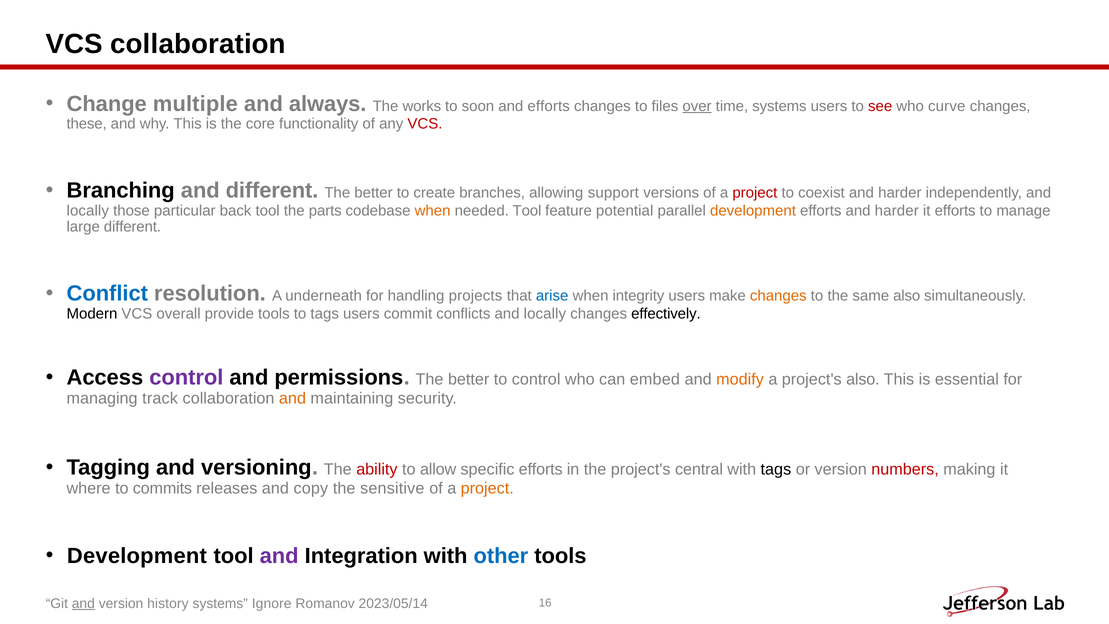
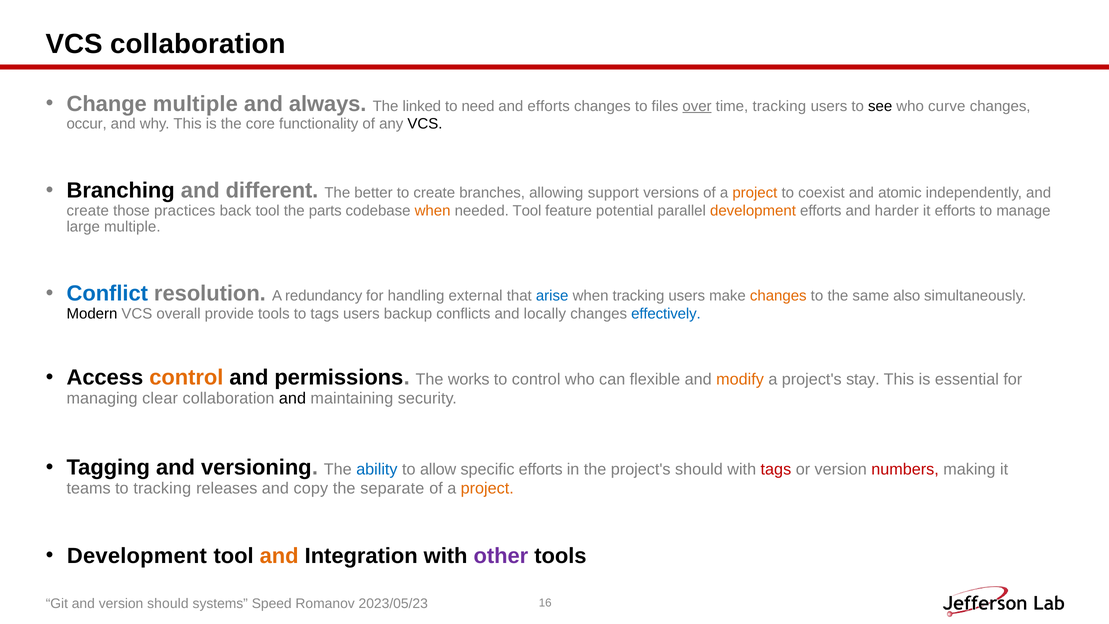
works: works -> linked (422, 106)
soon: soon -> need (478, 106)
time systems: systems -> tracking (779, 106)
see colour: red -> black (880, 106)
these: these -> occur (87, 124)
VCS colour: red -> black (425, 124)
project colour: red -> orange (755, 193)
coexist and harder: harder -> atomic (900, 193)
locally: locally -> create (88, 211)
particular: particular -> practices (185, 211)
large different: different -> multiple (132, 227)
underneath: underneath -> redundancy (324, 296)
projects: projects -> external (476, 296)
when integrity: integrity -> tracking (639, 296)
commit: commit -> backup (408, 313)
effectively colour: black -> blue (666, 313)
control colour: purple -> orange (186, 377)
permissions The better: better -> works (469, 379)
embed: embed -> flexible (655, 379)
project's also: also -> stay (863, 379)
track: track -> clear (160, 398)
and colour: orange -> black (292, 398)
ability colour: red -> blue (377, 470)
project's central: central -> should (699, 470)
tags colour: black -> red (776, 470)
where: where -> teams (89, 488)
to commits: commits -> tracking (162, 488)
sensitive: sensitive -> separate (392, 488)
and colour: purple -> orange (279, 556)
other colour: blue -> purple (501, 556)
and underline: present -> none (83, 603)
version history: history -> should (168, 603)
Ignore: Ignore -> Speed (272, 603)
2023/05/14: 2023/05/14 -> 2023/05/23 (393, 603)
